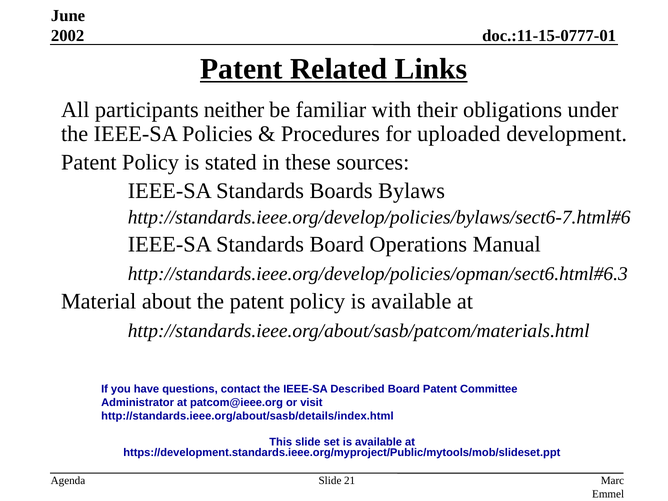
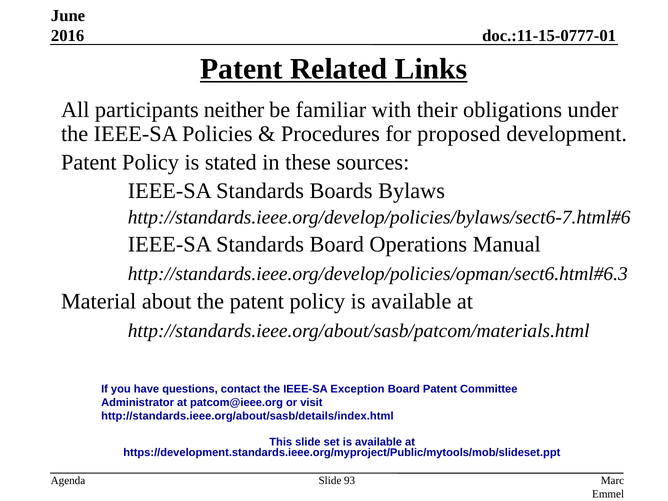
2002: 2002 -> 2016 (68, 36)
uploaded: uploaded -> proposed (459, 134)
Described: Described -> Exception (357, 389)
21: 21 -> 93 (350, 480)
